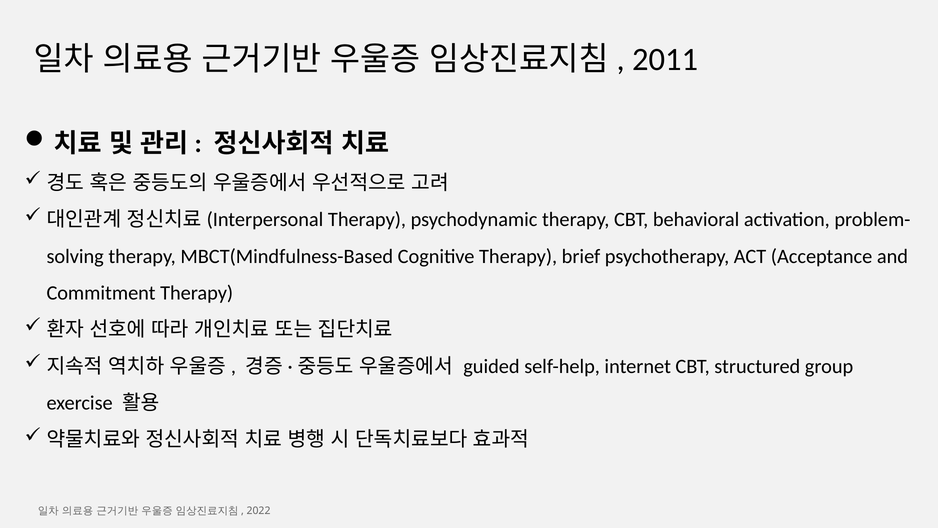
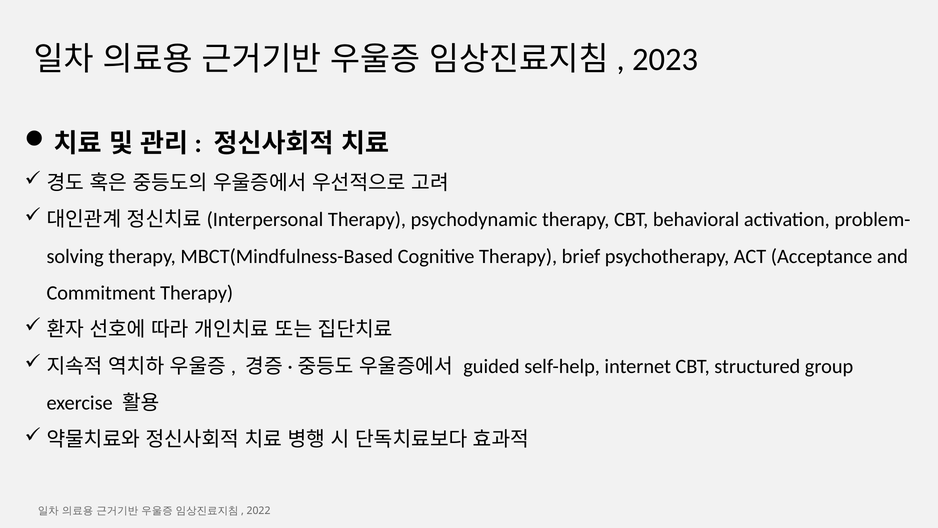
2011: 2011 -> 2023 (665, 59)
